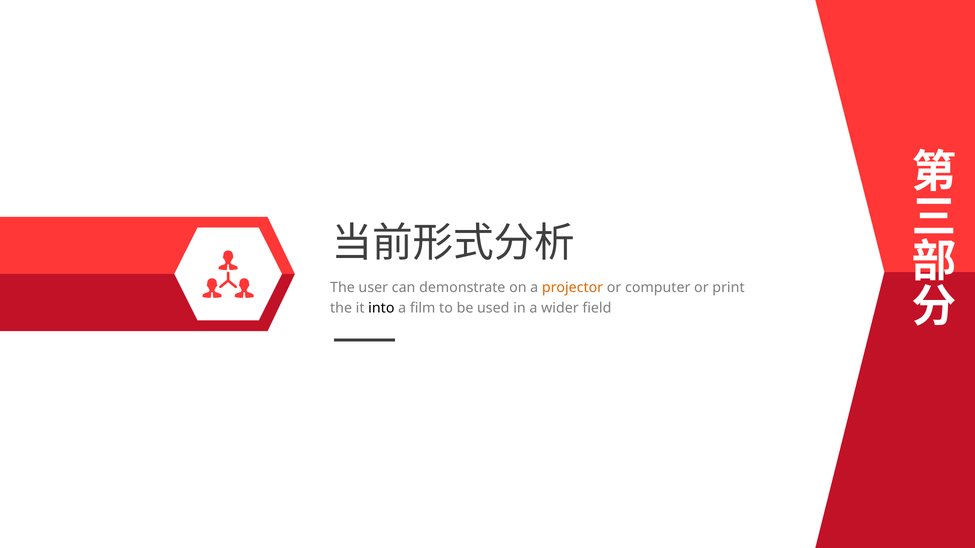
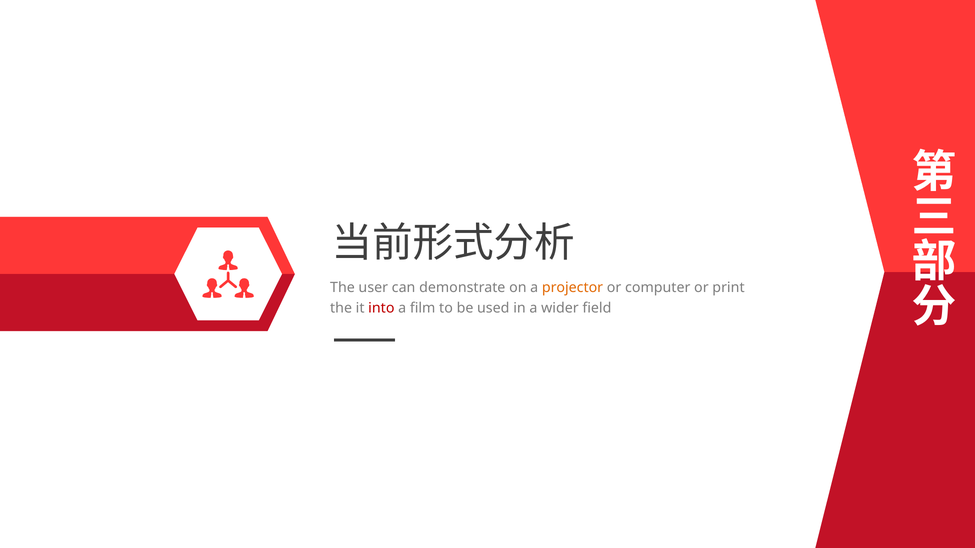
into colour: black -> red (381, 308)
